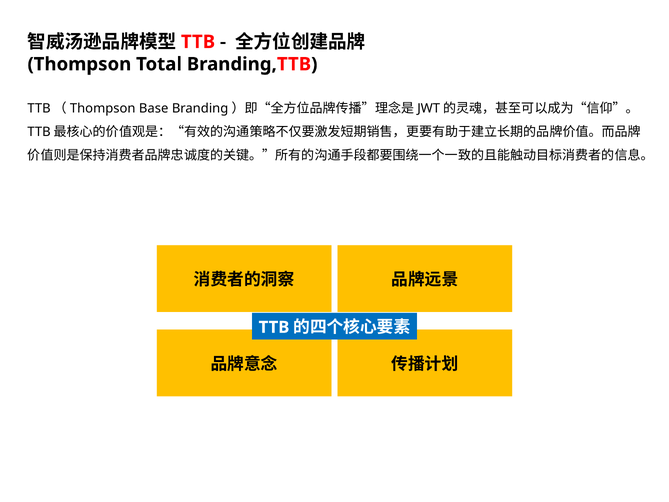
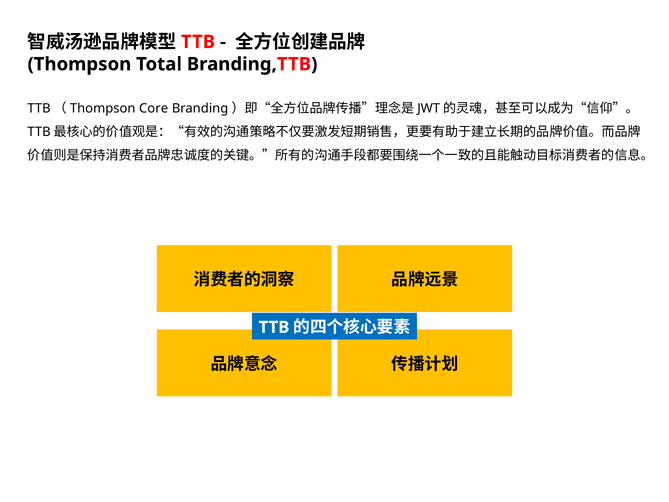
Base: Base -> Core (154, 109)
